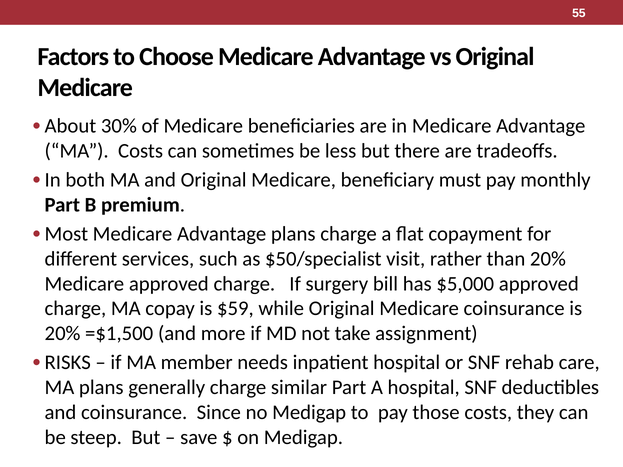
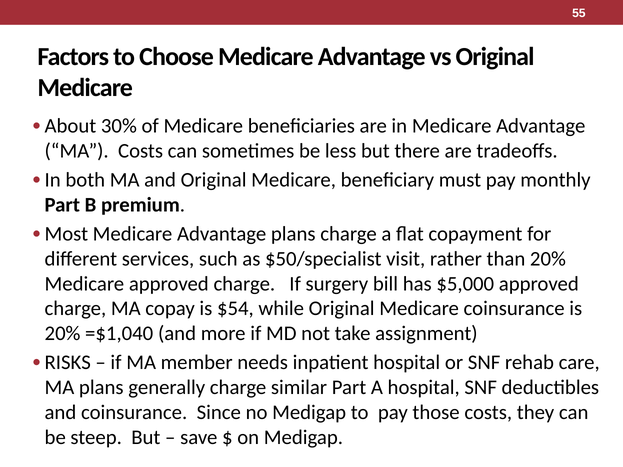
$59: $59 -> $54 (235, 309)
=$1,500: =$1,500 -> =$1,040 (119, 334)
